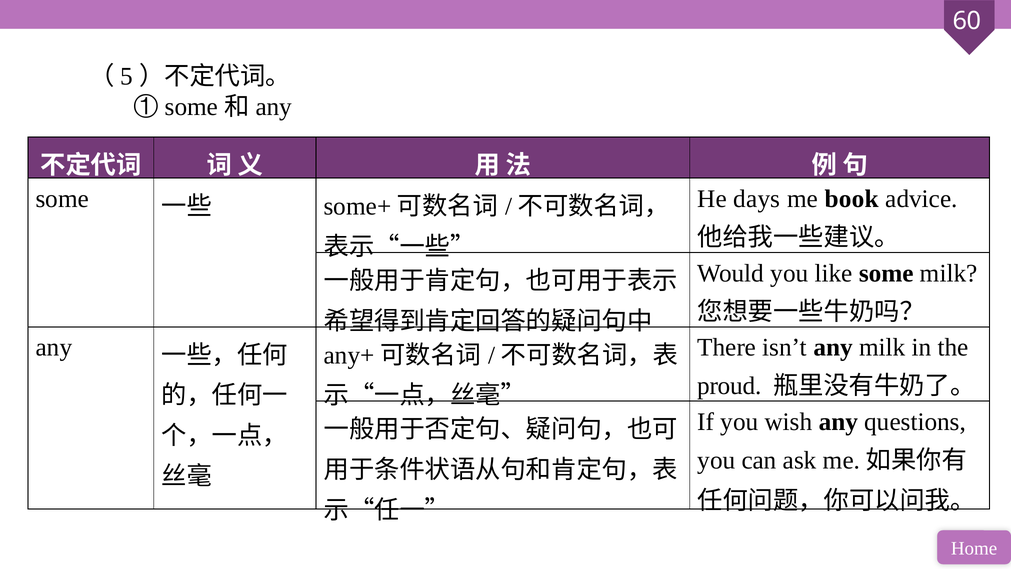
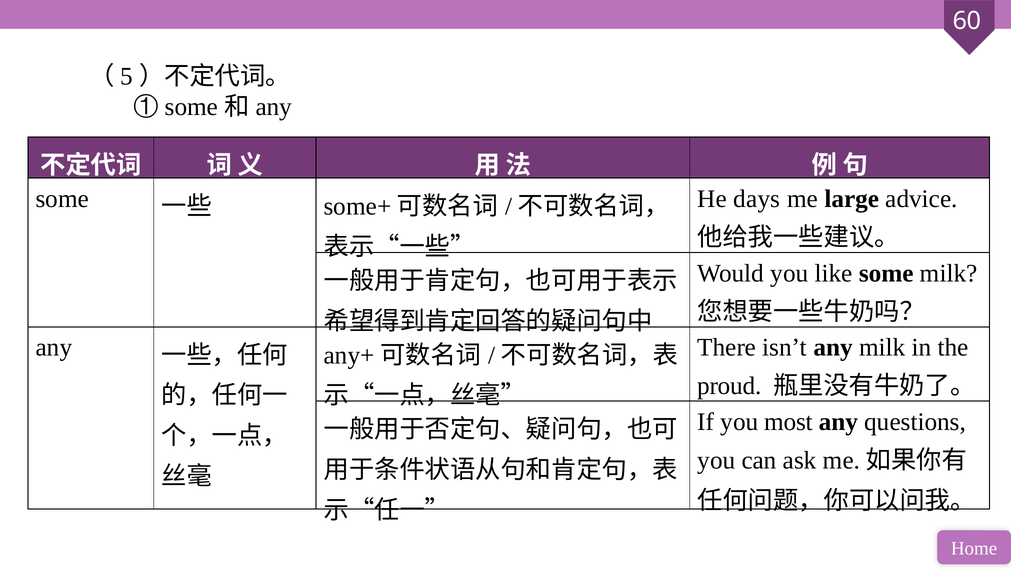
book: book -> large (852, 199)
wish: wish -> most (789, 422)
